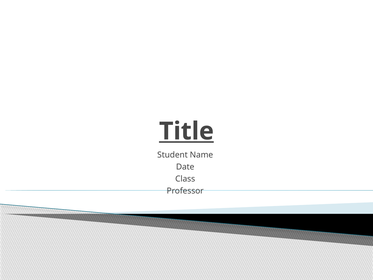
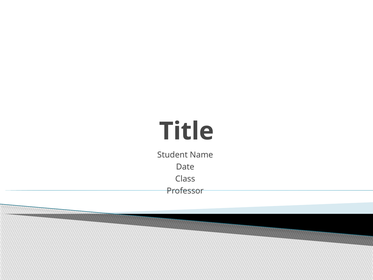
Title underline: present -> none (186, 131)
